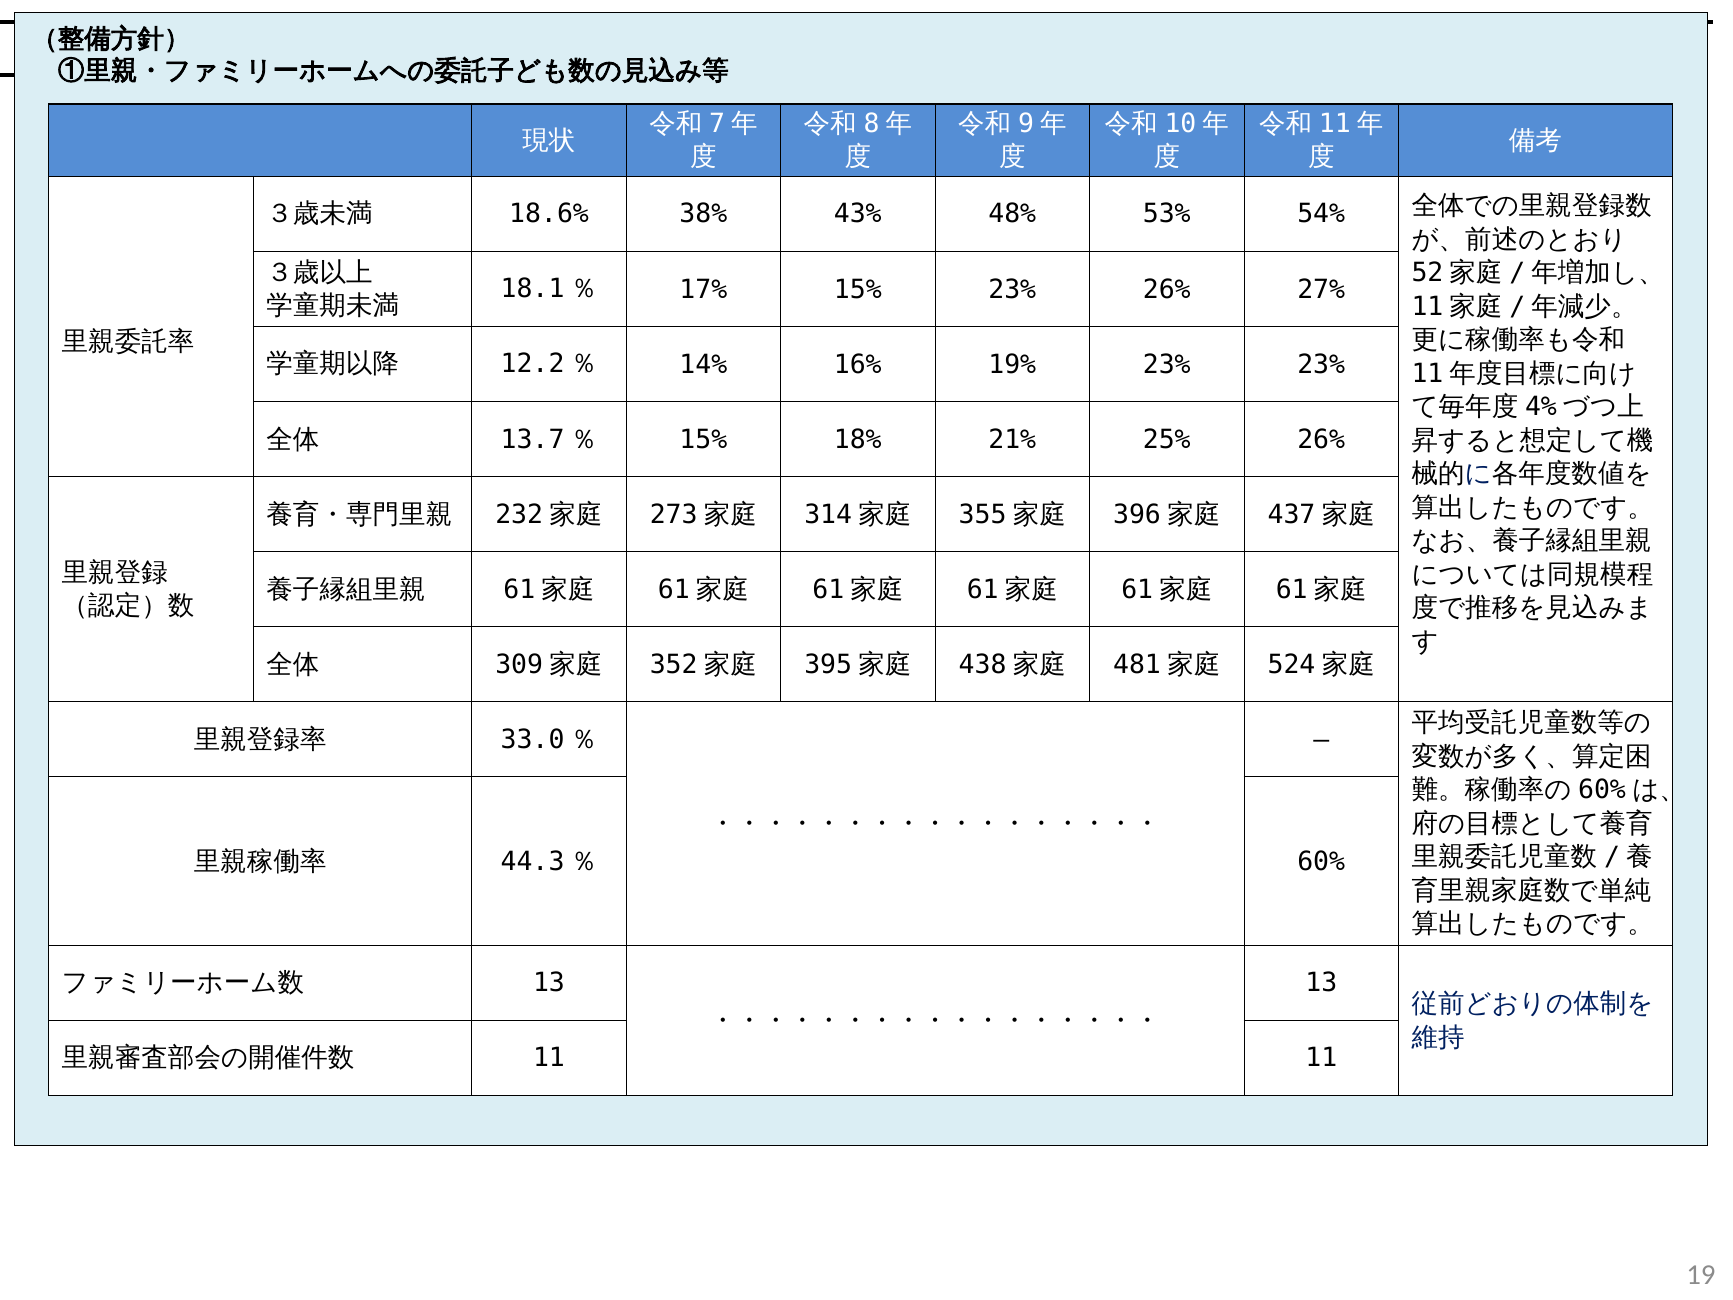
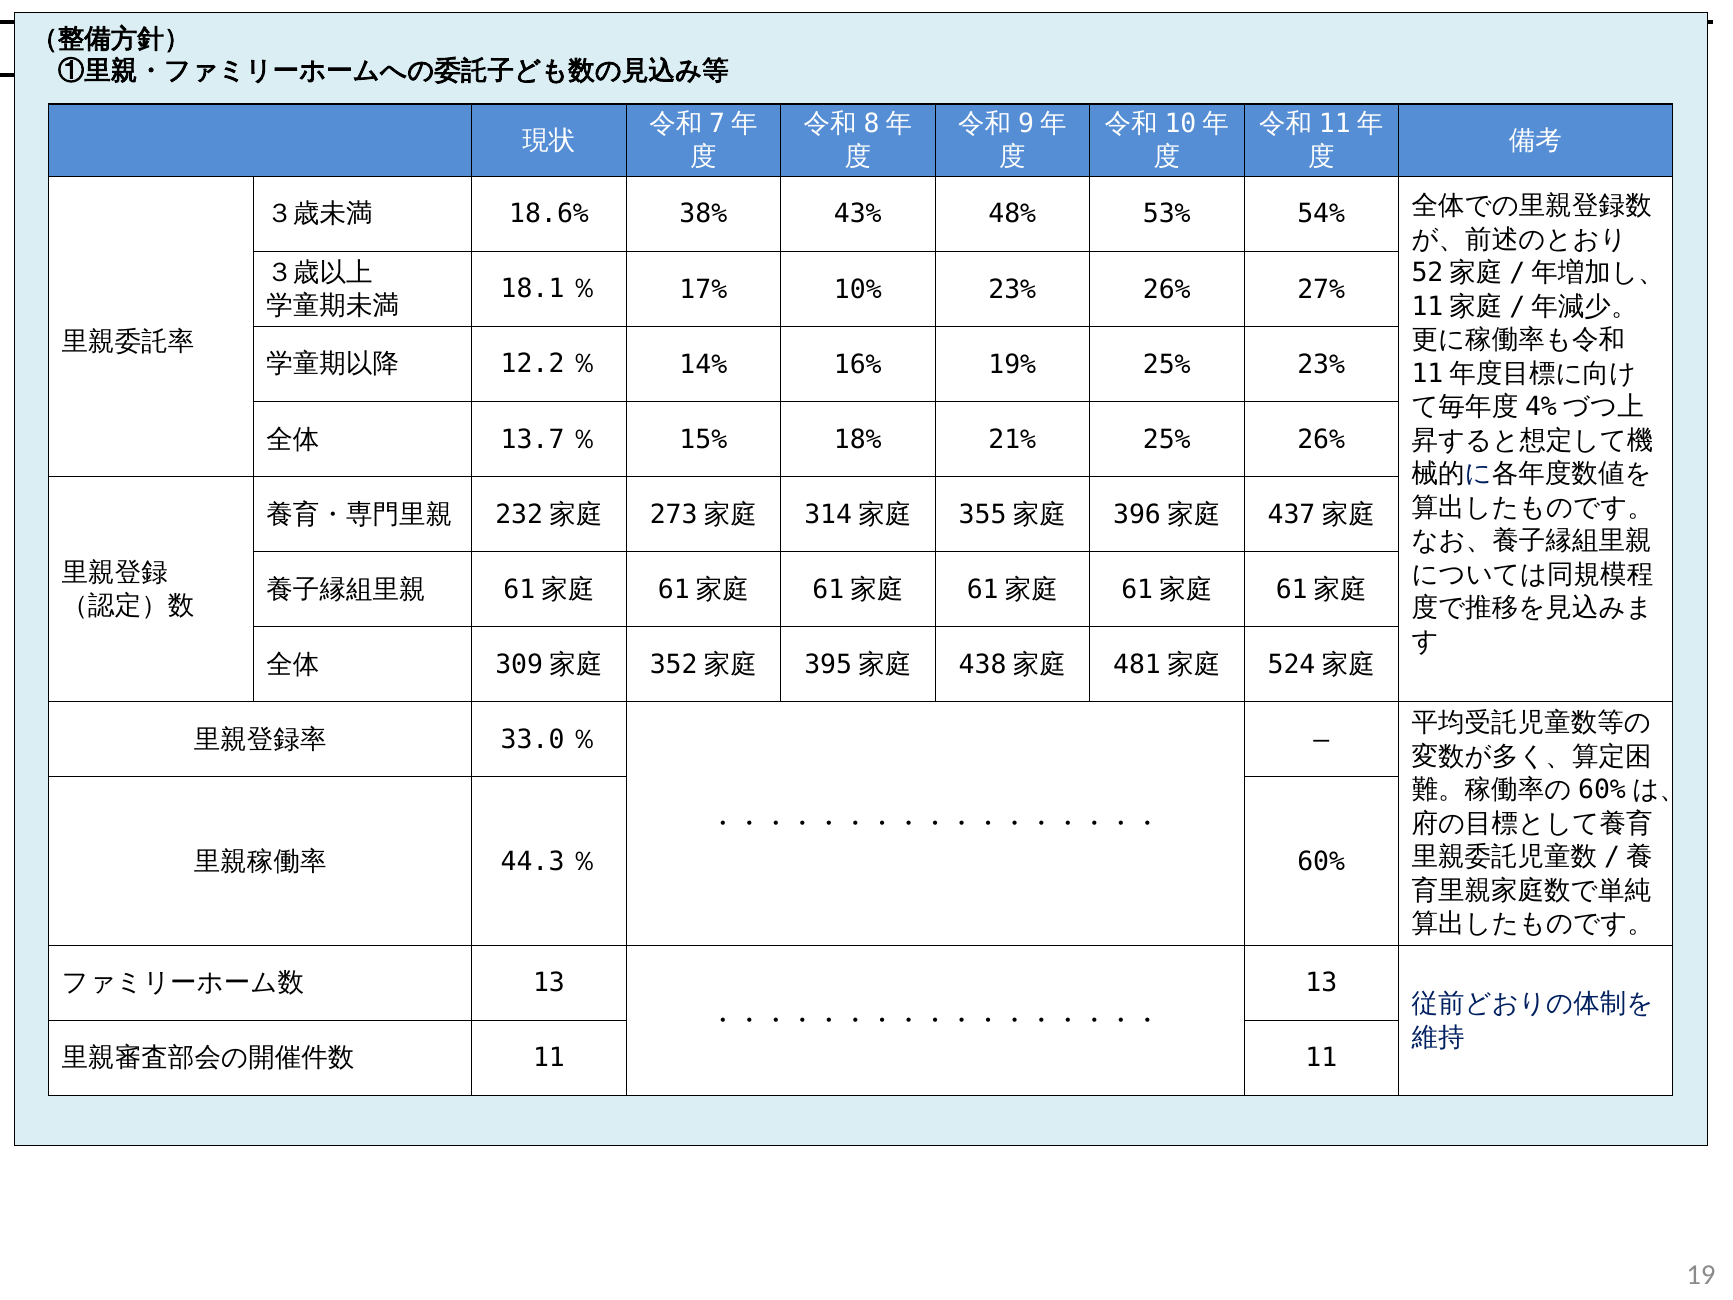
17% 15%: 15% -> 10% (858, 289)
19% 23%: 23% -> 25% (1167, 364)
